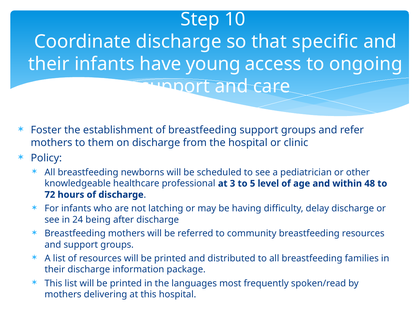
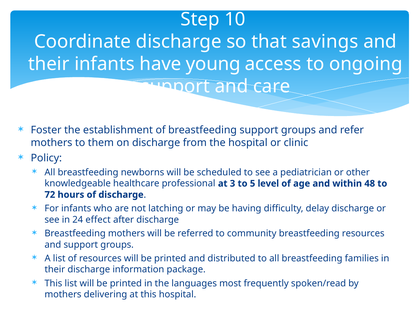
specific: specific -> savings (325, 42)
being: being -> effect (98, 219)
